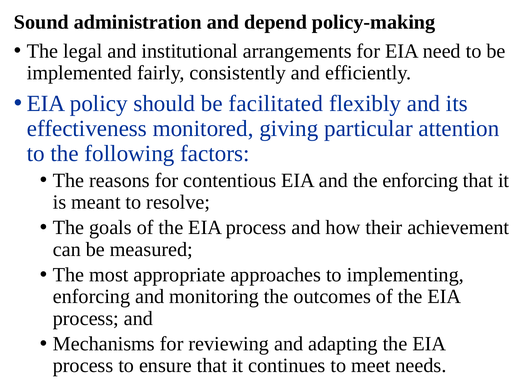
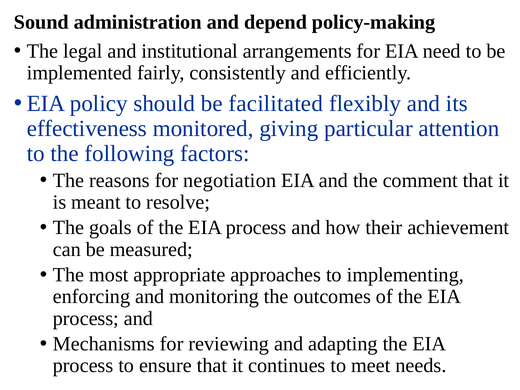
contentious: contentious -> negotiation (230, 180)
the enforcing: enforcing -> comment (420, 180)
